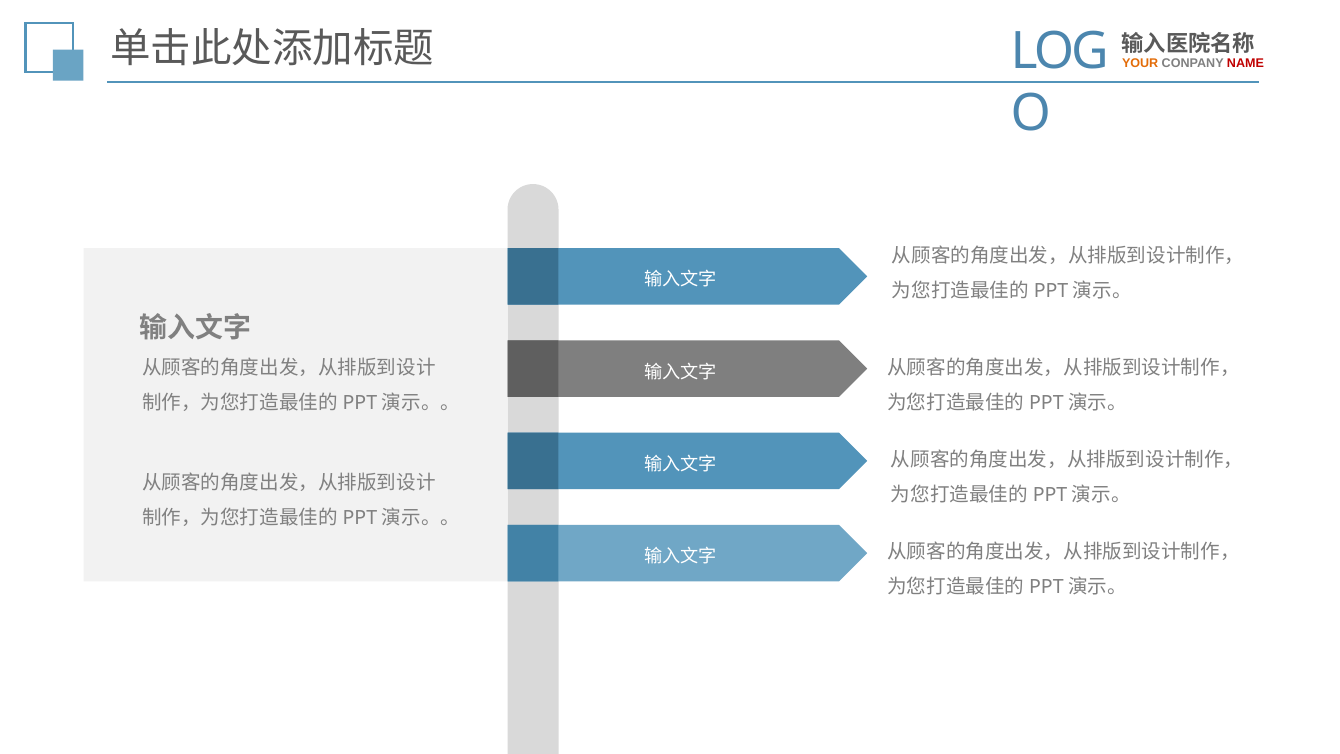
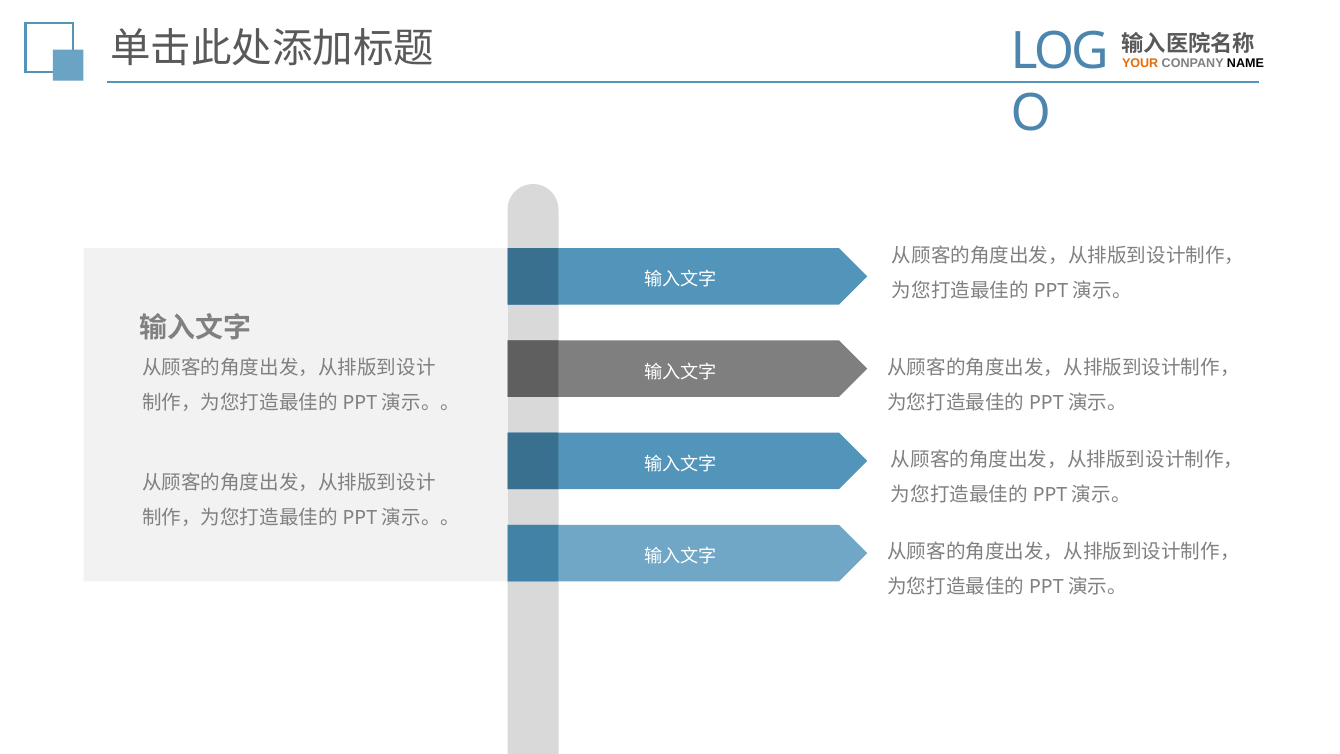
NAME colour: red -> black (1245, 63)
